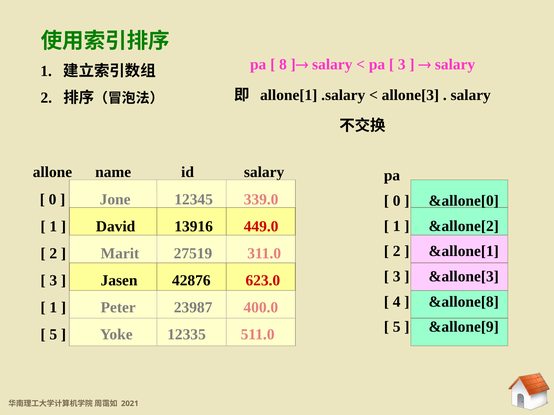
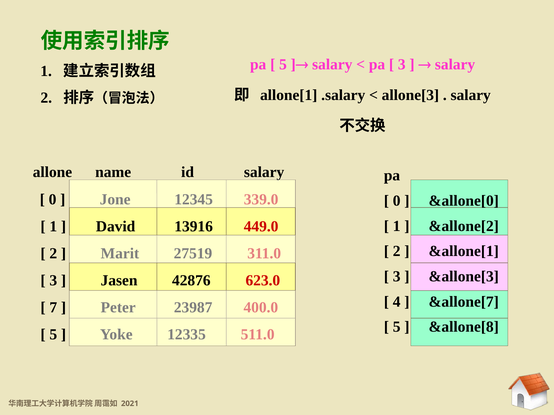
8: 8 -> 5 (283, 64)
&allone[8: &allone[8 -> &allone[7 (464, 302)
1: 1 -> 7 (53, 308)
&allone[9: &allone[9 -> &allone[8 (464, 327)
